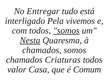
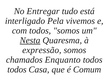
somos underline: present -> none (66, 31)
chamados: chamados -> expressão (42, 50)
Criaturas: Criaturas -> Enquanto (63, 60)
valor: valor -> todos (17, 69)
